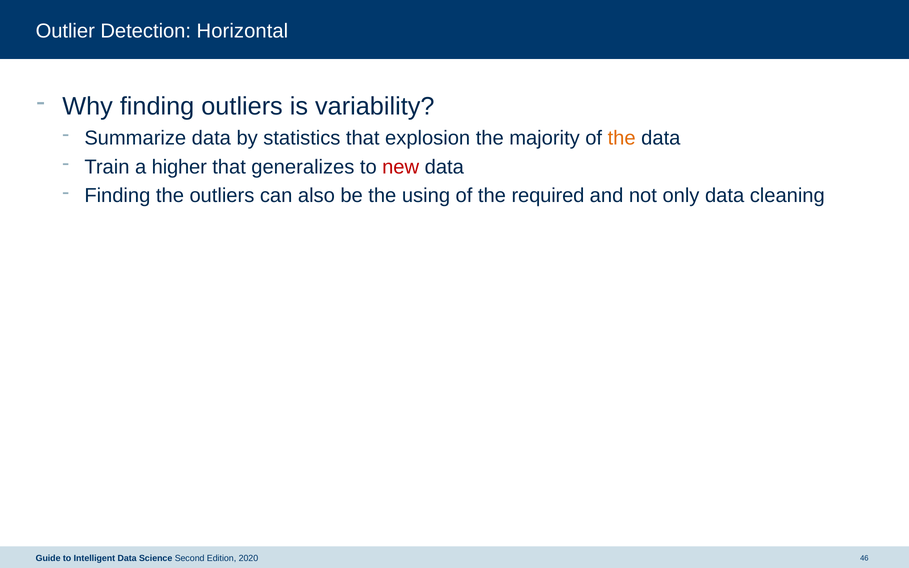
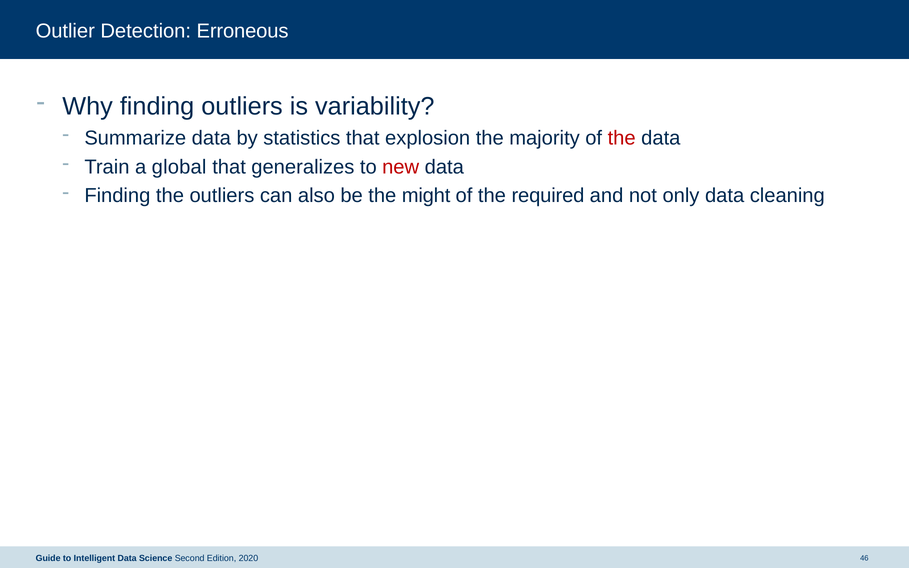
Horizontal: Horizontal -> Erroneous (243, 31)
the colour: orange -> red (622, 138)
higher: higher -> global (179, 167)
using: using -> might (426, 196)
